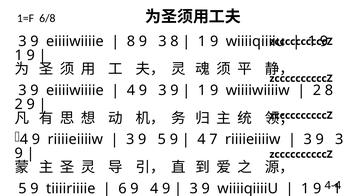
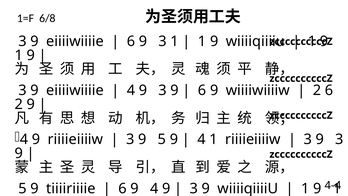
8: 8 -> 6 (131, 41)
3 8: 8 -> 1 (175, 41)
1: 1 -> 6 (202, 90)
2 8: 8 -> 6 (329, 90)
4 7: 7 -> 1 (213, 139)
